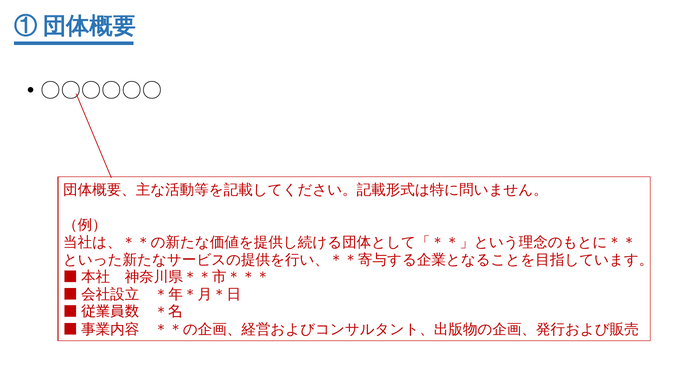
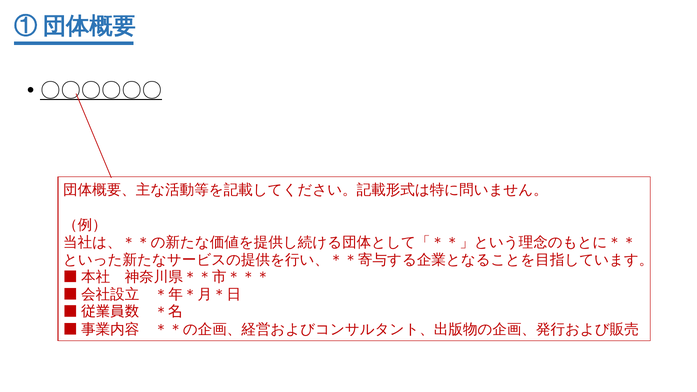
〇〇〇〇〇〇 underline: none -> present (101, 91)
